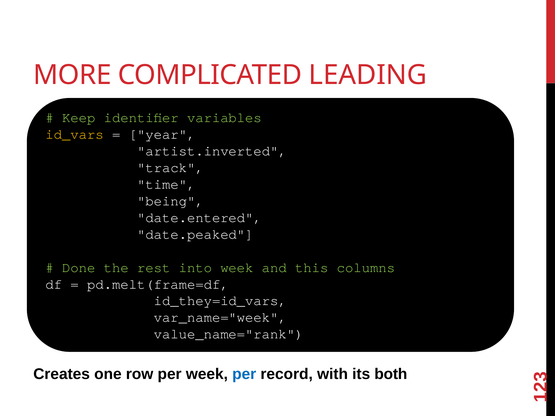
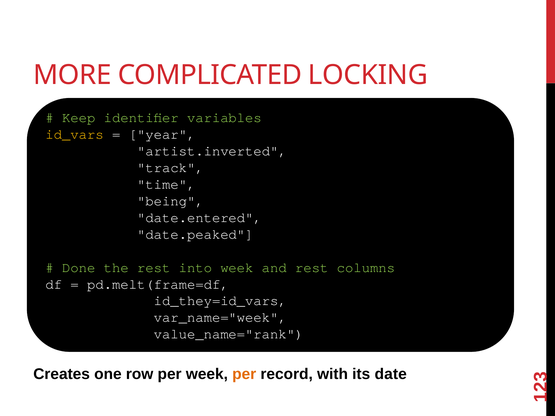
LEADING: LEADING -> LOCKING (368, 75)
and this: this -> rest (312, 268)
per colour: blue -> orange (244, 374)
both: both -> date (391, 374)
